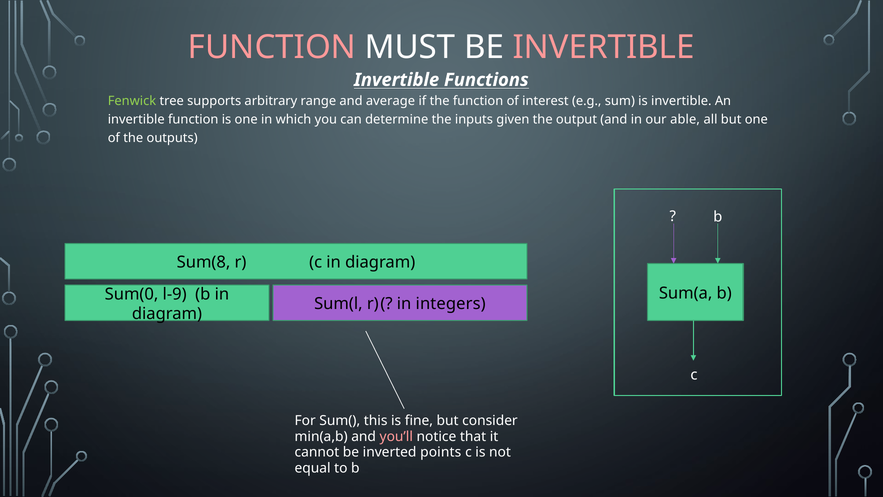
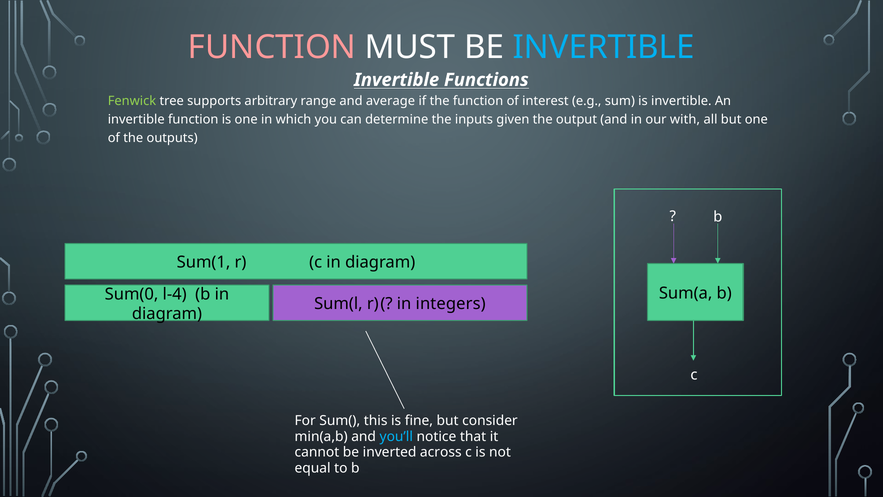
INVERTIBLE colour: pink -> light blue (604, 48)
able: able -> with (685, 119)
Sum(8: Sum(8 -> Sum(1 (204, 262)
l-9: l-9 -> l-4 (175, 294)
you’ll colour: pink -> light blue (396, 436)
points: points -> across (441, 452)
